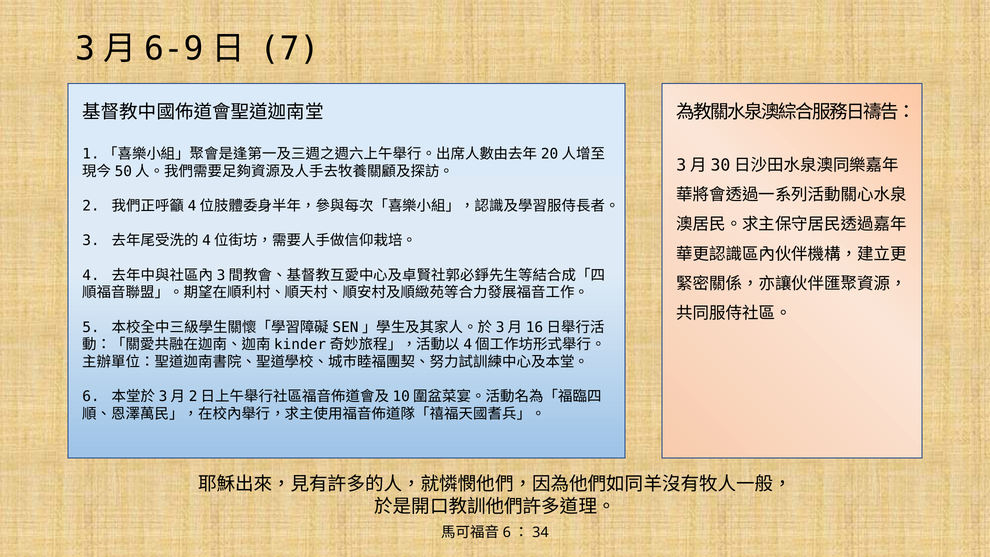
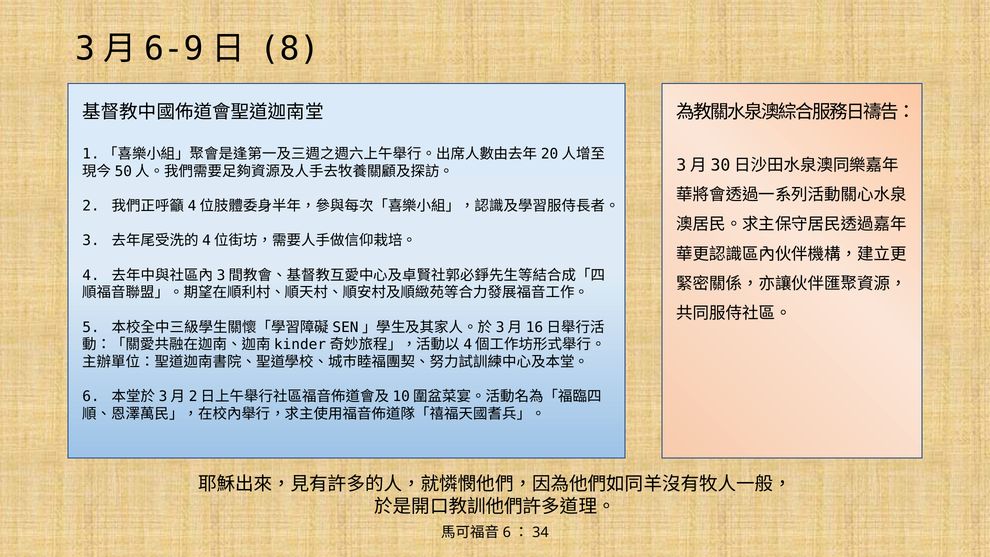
7: 7 -> 8 (290, 49)
